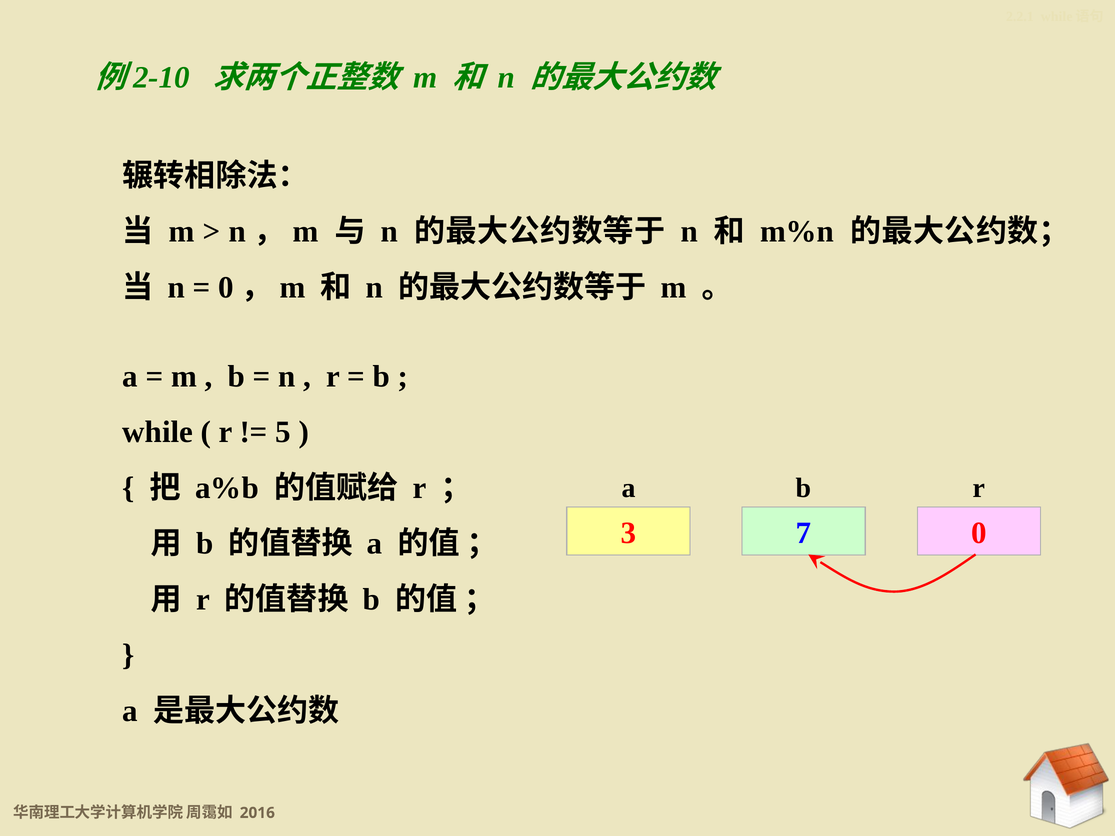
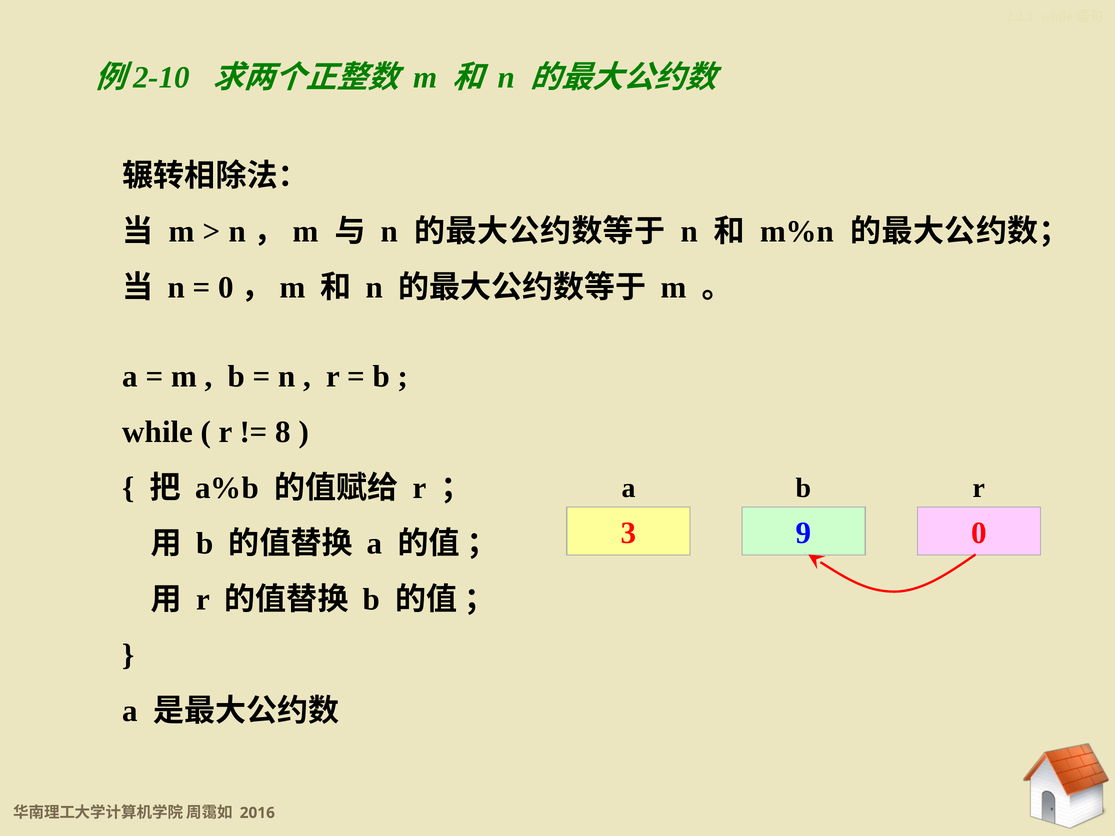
5: 5 -> 8 (283, 432)
7: 7 -> 9 (804, 533)
